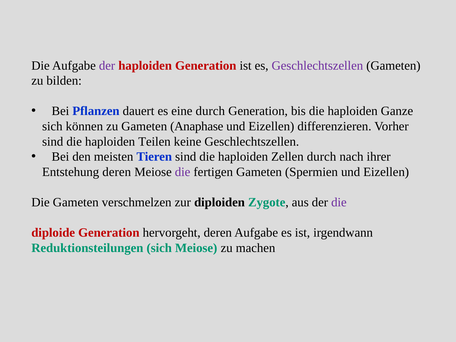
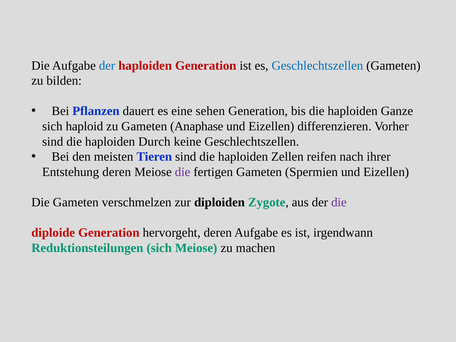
der colour: purple -> blue (107, 66)
Geschlechtszellen colour: purple -> blue (317, 66)
eine durch: durch -> sehen (210, 111)
können: können -> haploid (84, 126)
Teilen: Teilen -> Durch (154, 142)
Zellen durch: durch -> reifen (322, 157)
